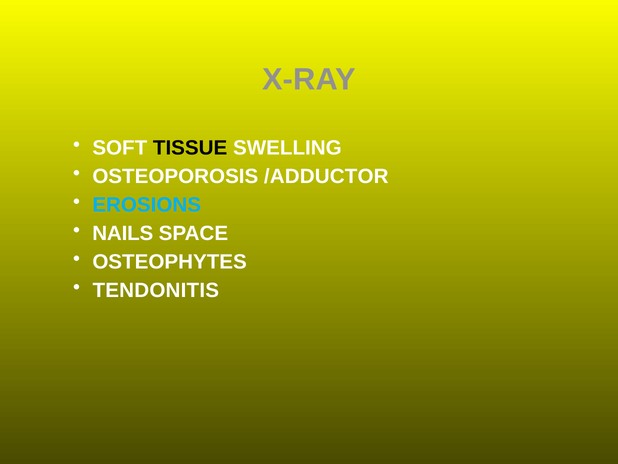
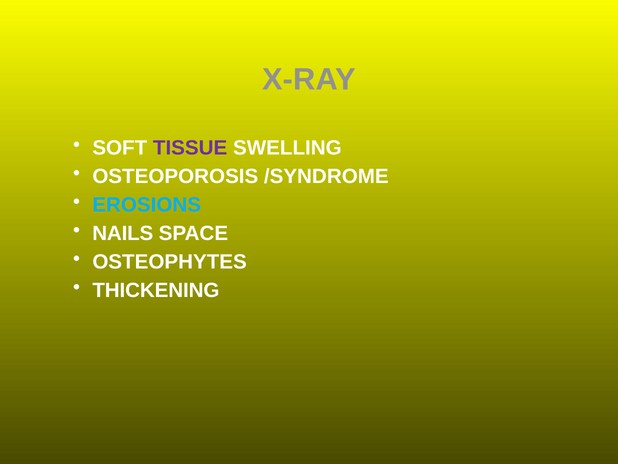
TISSUE colour: black -> purple (190, 148)
/ADDUCTOR: /ADDUCTOR -> /SYNDROME (326, 176)
TENDONITIS: TENDONITIS -> THICKENING (156, 290)
